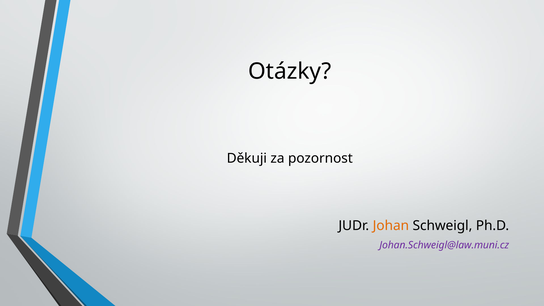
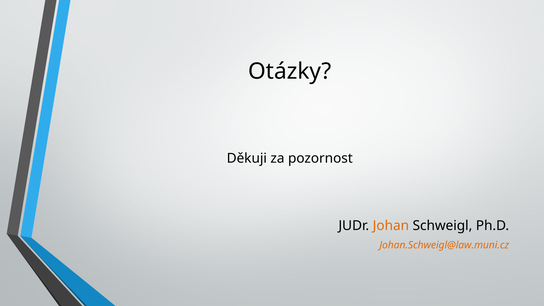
Johan.Schweigl@law.muni.cz colour: purple -> orange (444, 245)
